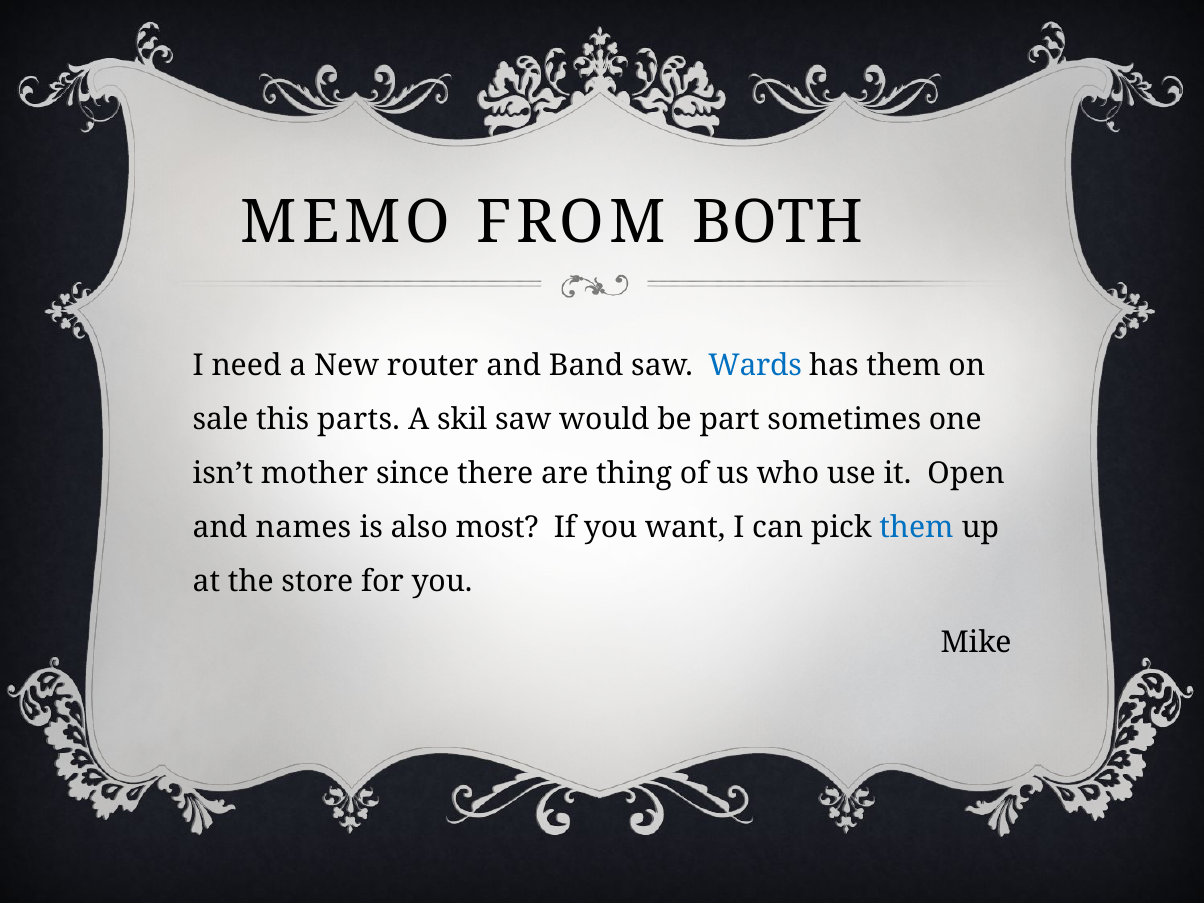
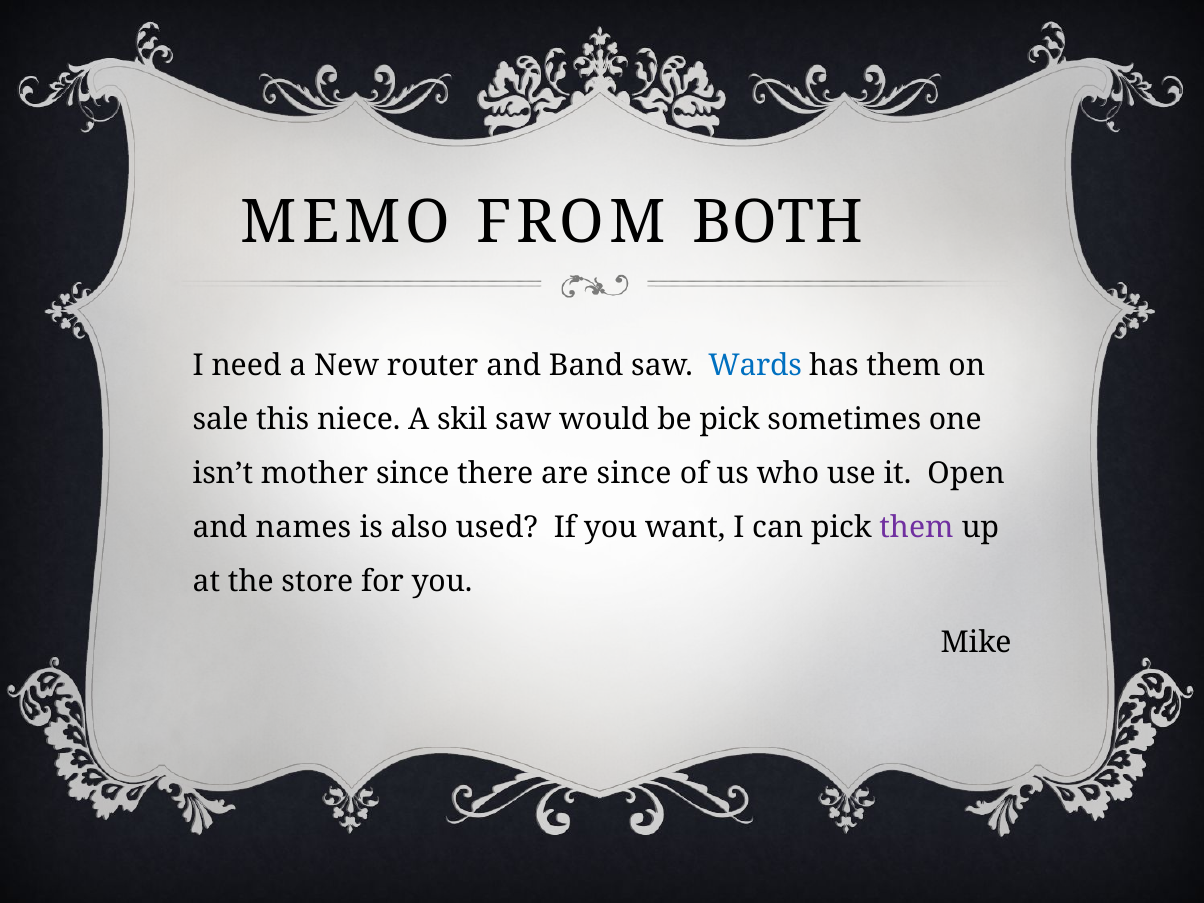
parts: parts -> niece (359, 419)
be part: part -> pick (730, 419)
are thing: thing -> since (634, 474)
most: most -> used (497, 528)
them colour: blue -> purple (917, 528)
